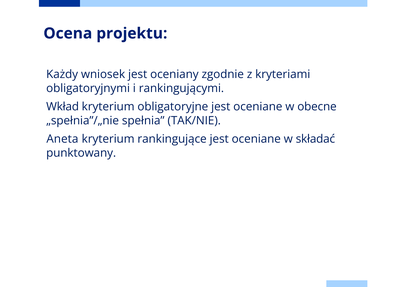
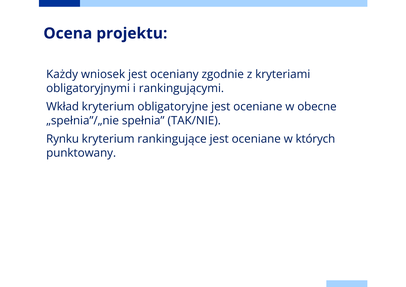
Aneta: Aneta -> Rynku (63, 139)
składać: składać -> których (315, 139)
